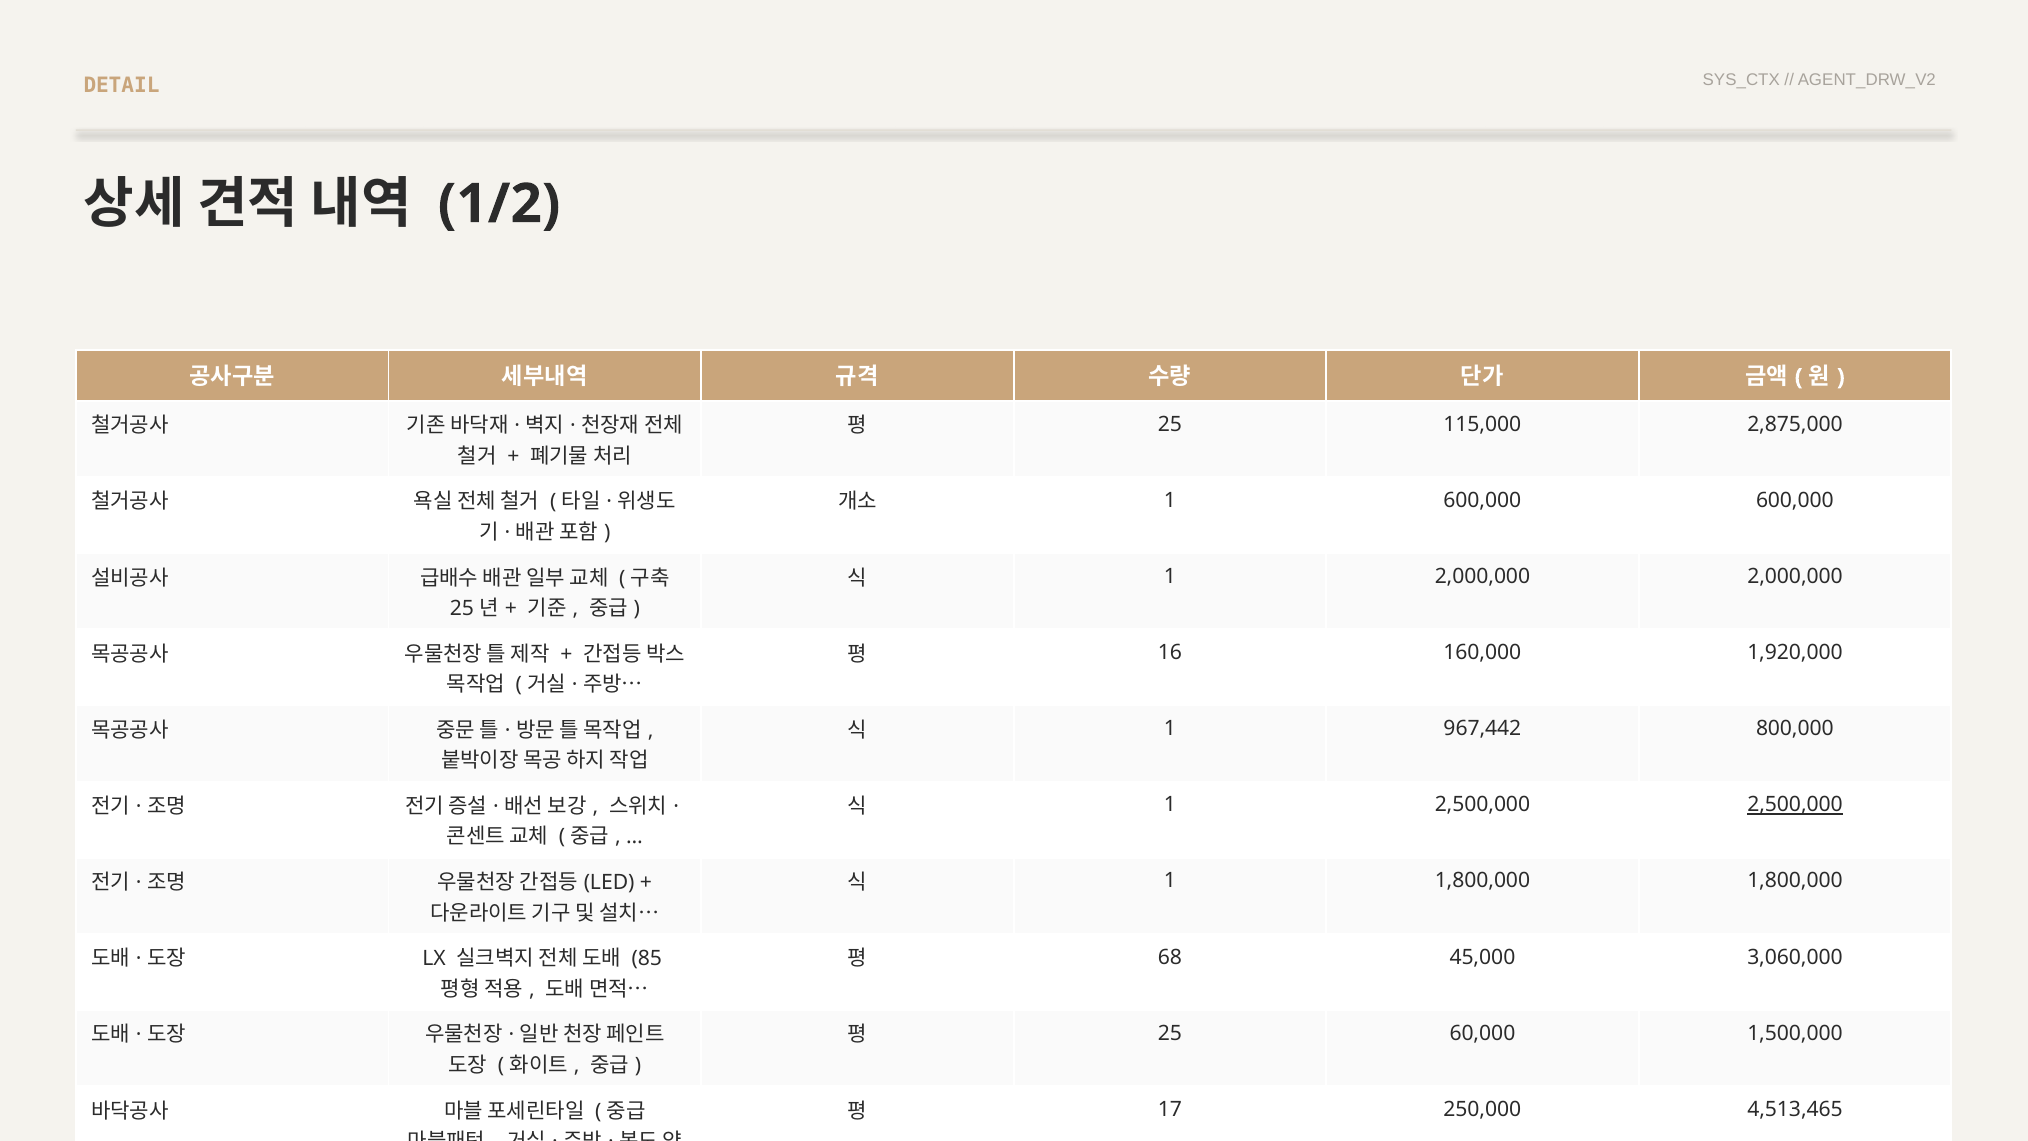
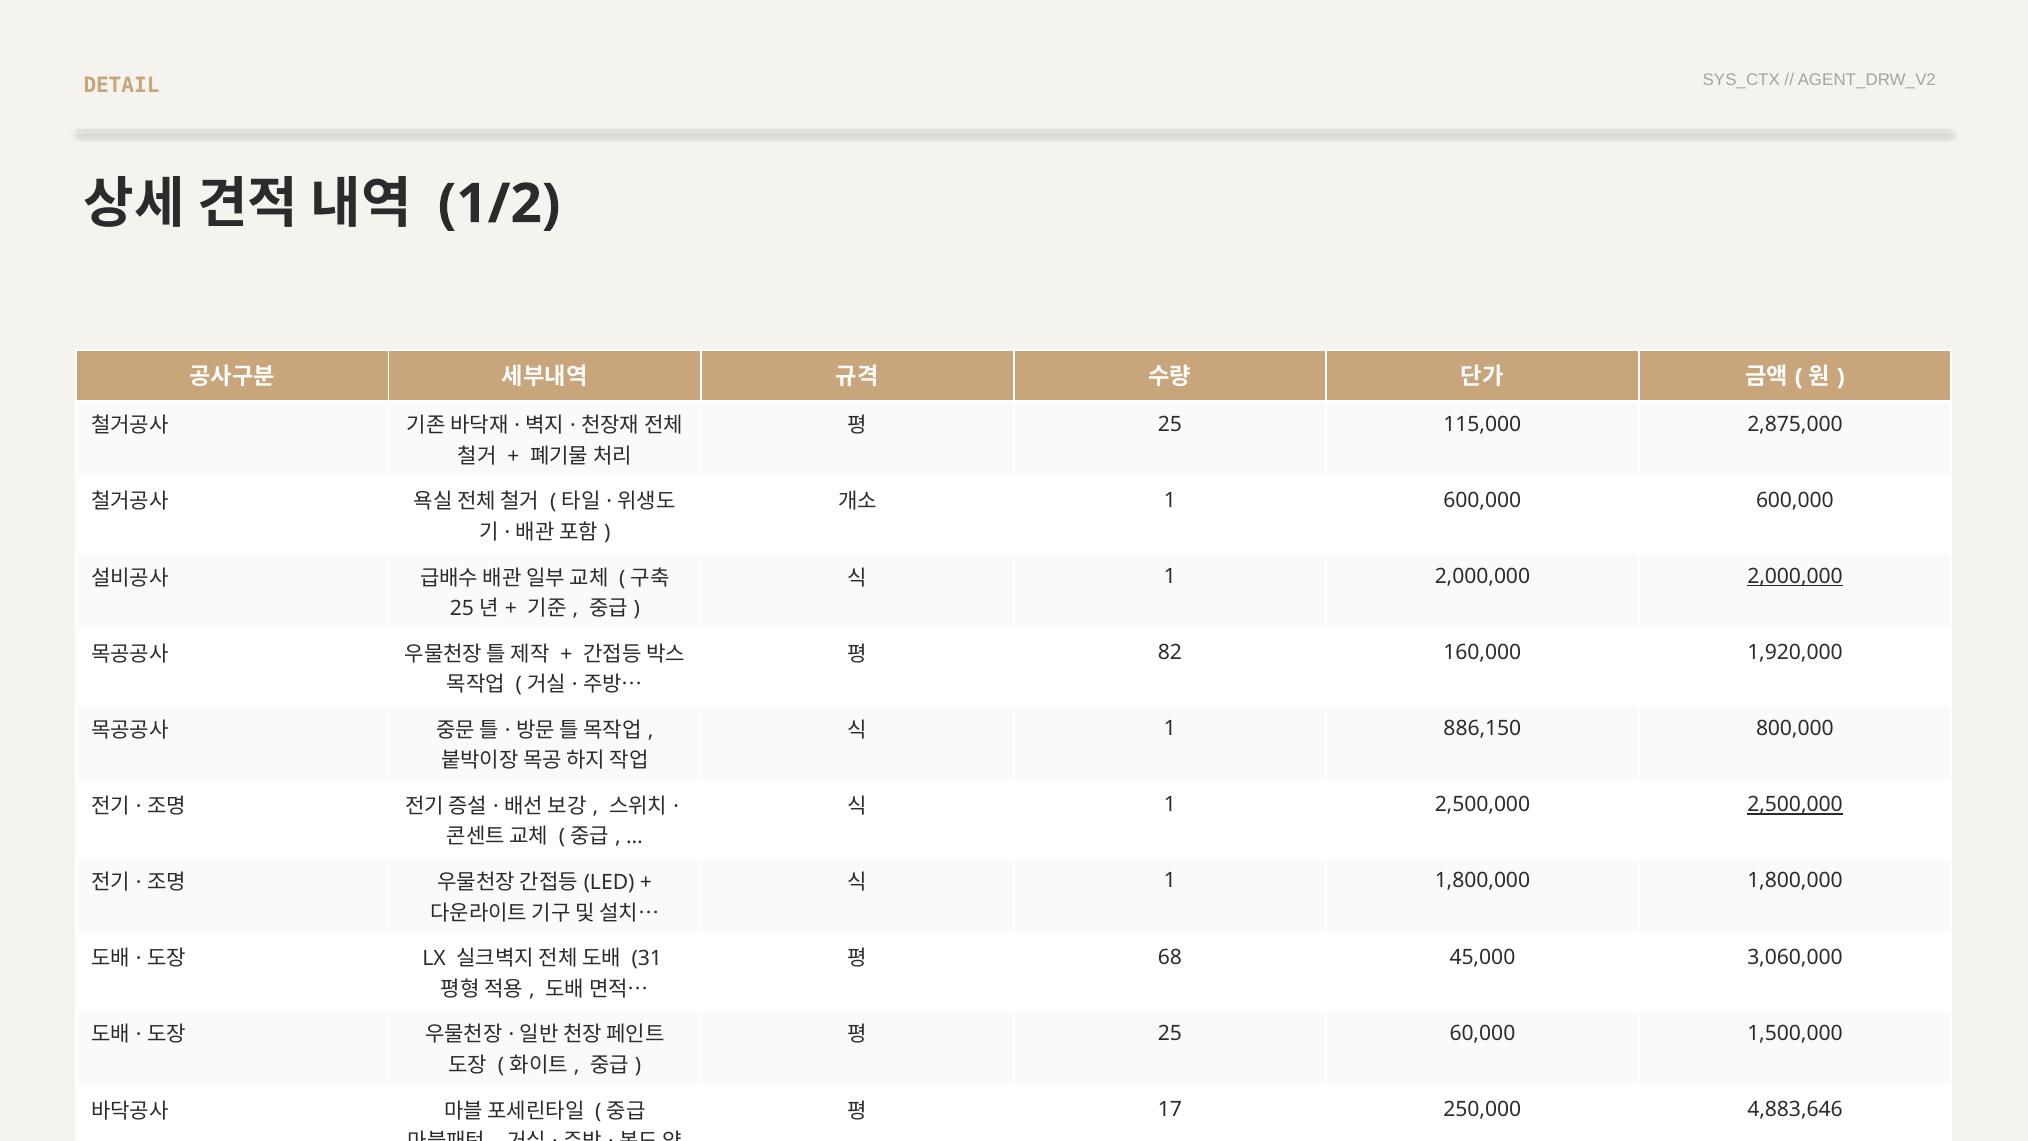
2,000,000 underline: none -> present (1795, 576)
16: 16 -> 82 (1170, 652)
967,442: 967,442 -> 886,150 (1482, 728)
85: 85 -> 31 (647, 959)
4,513,465: 4,513,465 -> 4,883,646 (1795, 1109)
